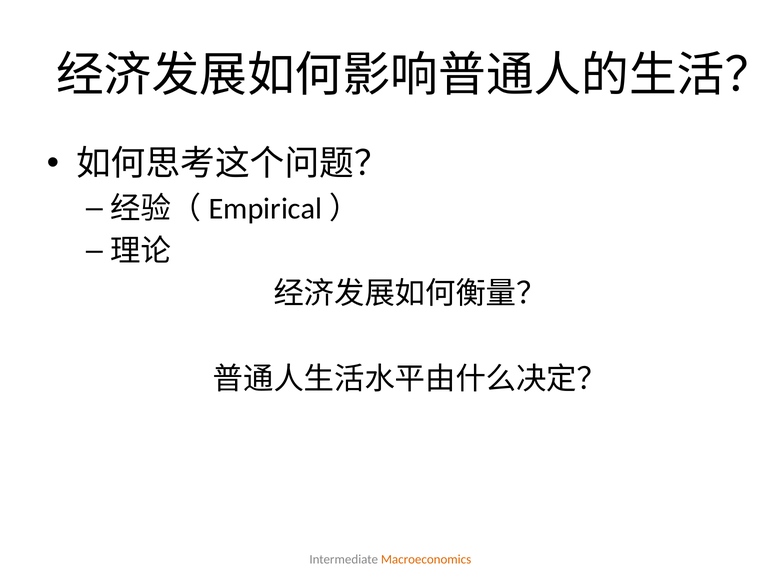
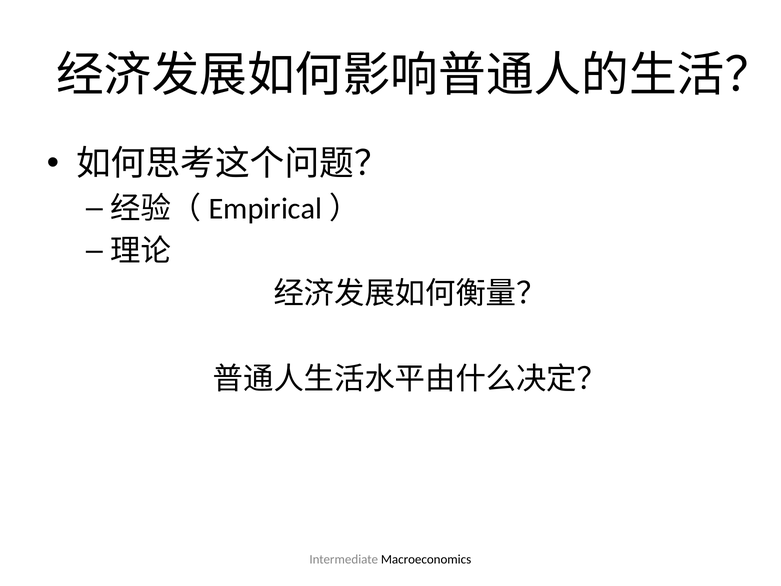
Macroeconomics colour: orange -> black (426, 559)
